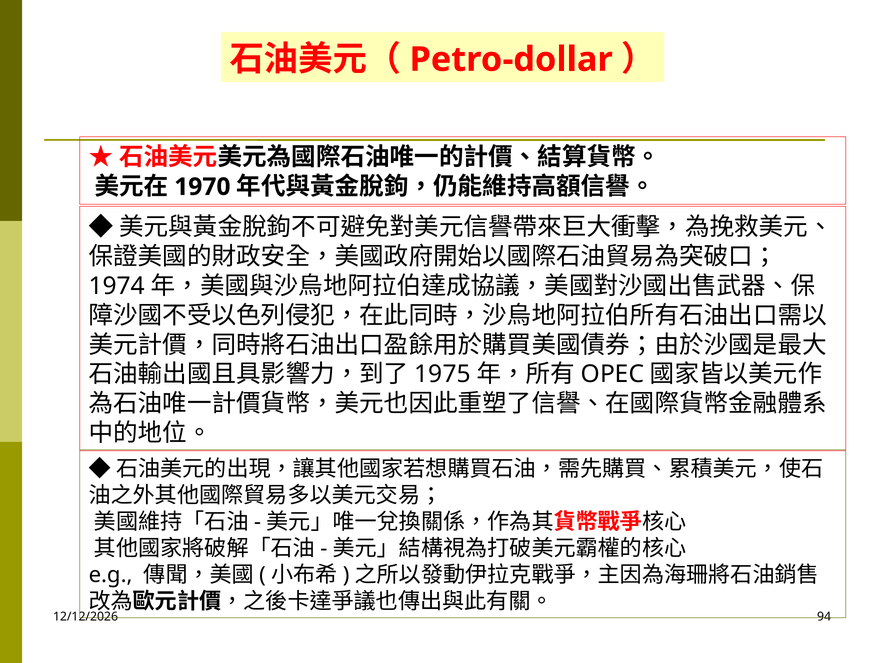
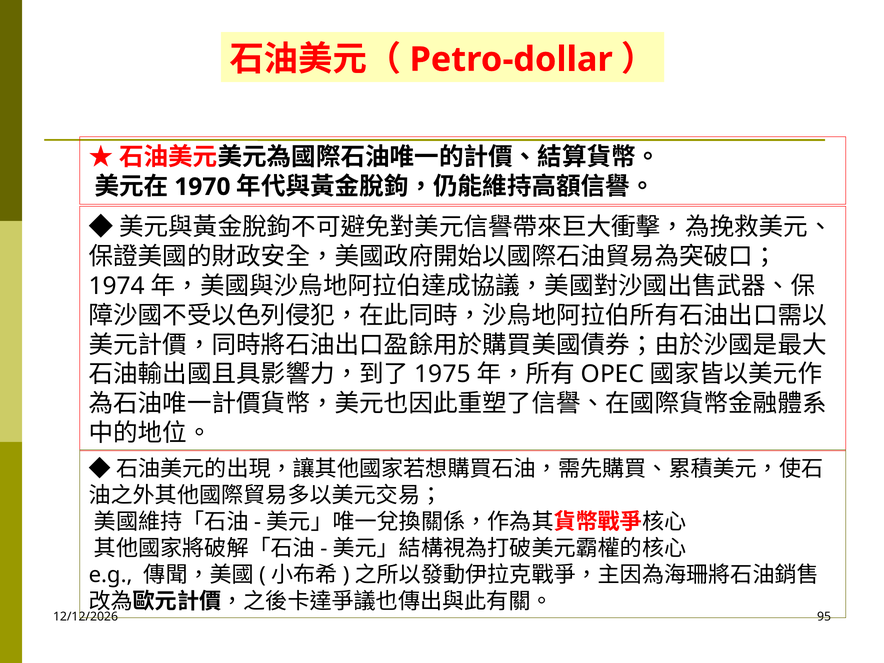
94: 94 -> 95 (824, 617)
